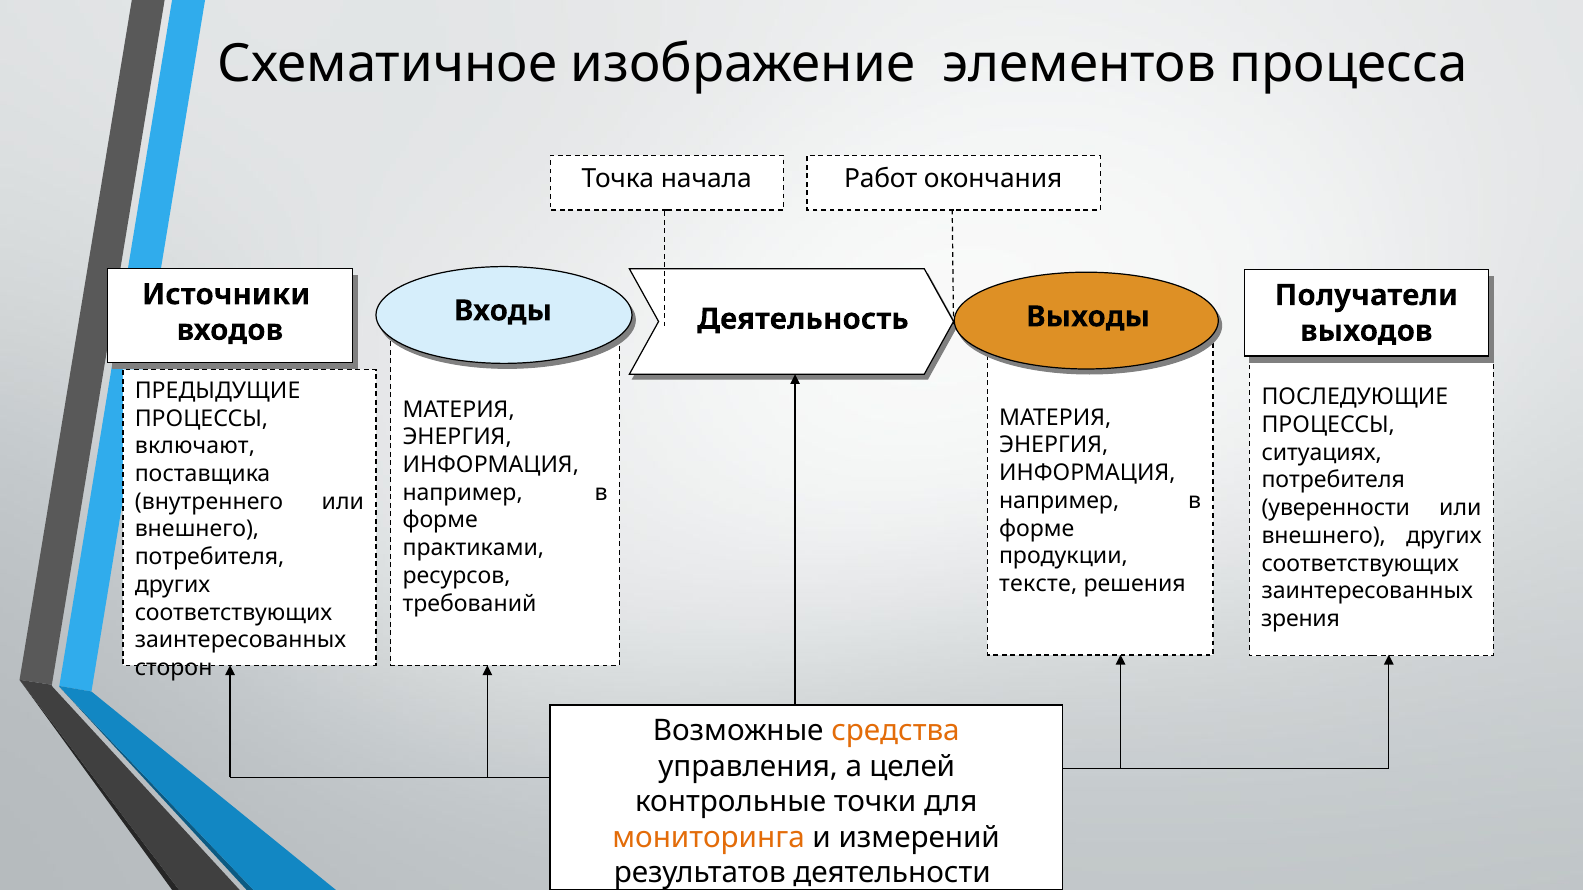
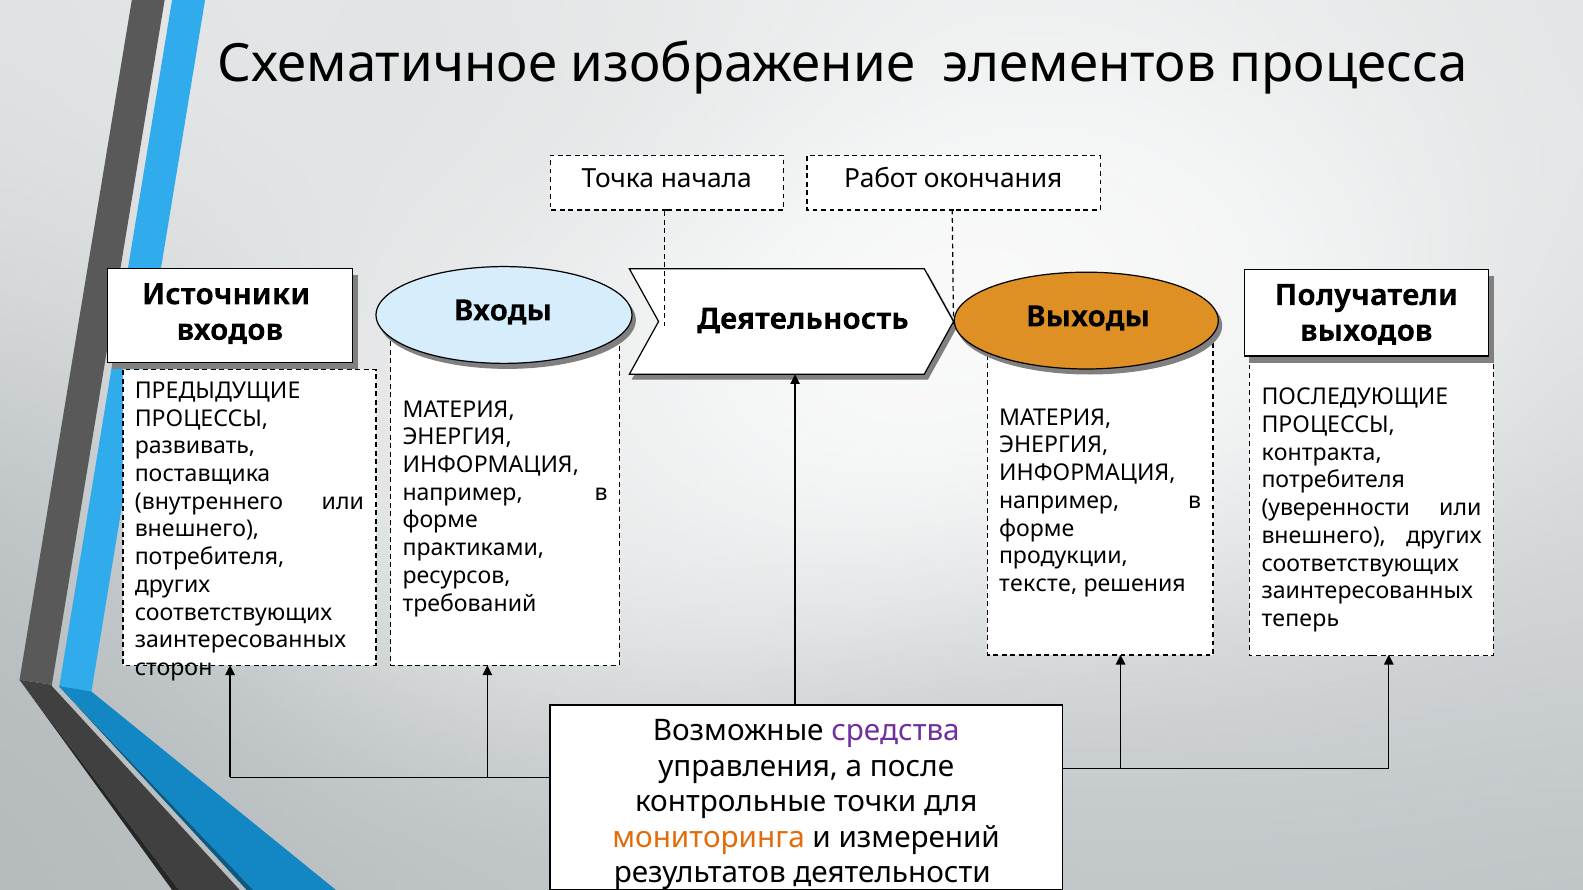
включают: включают -> развивать (195, 446)
ситуациях: ситуациях -> контракта (1322, 453)
зрения: зрения -> теперь (1300, 619)
средства colour: orange -> purple (896, 731)
целей: целей -> после (912, 767)
